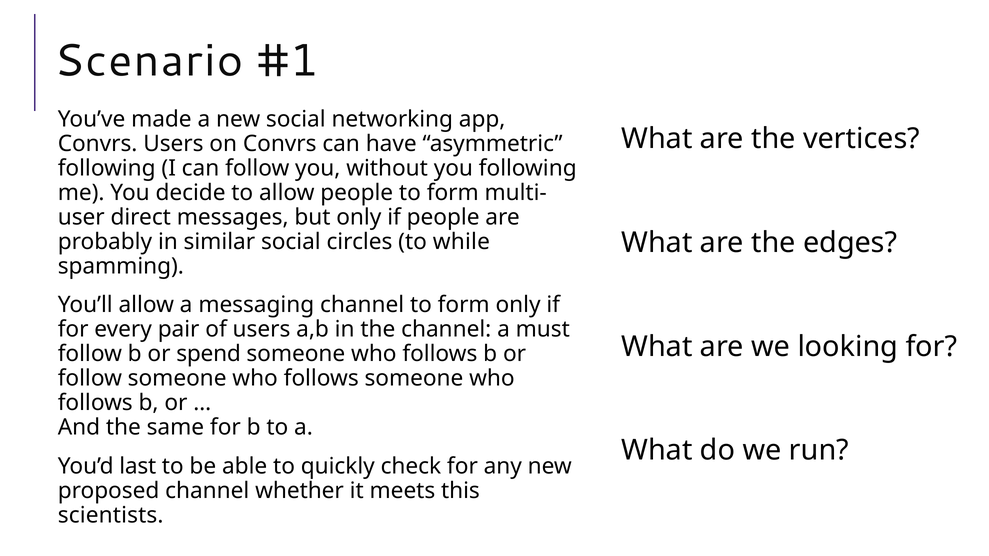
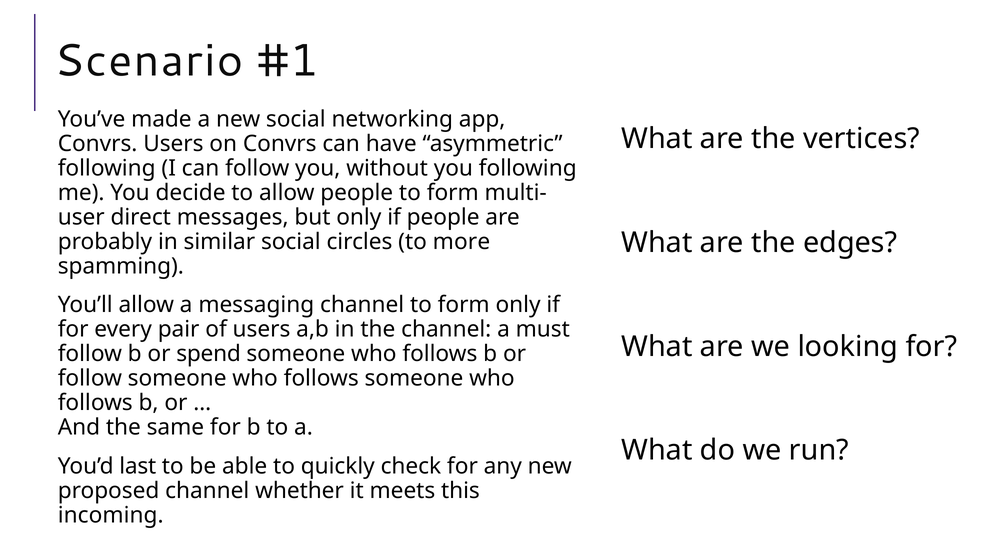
while: while -> more (461, 242)
scientists: scientists -> incoming (111, 515)
